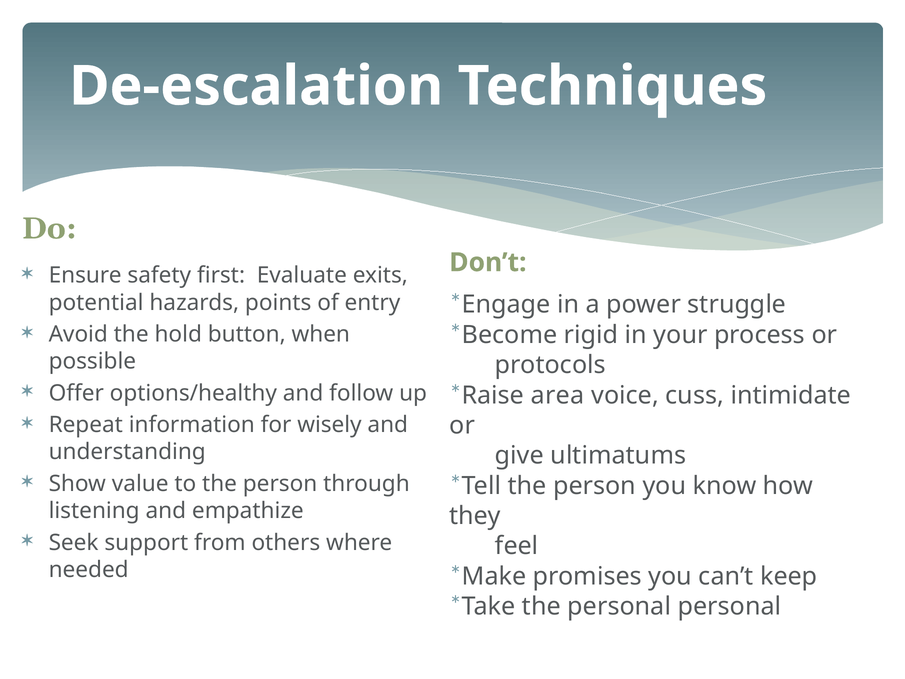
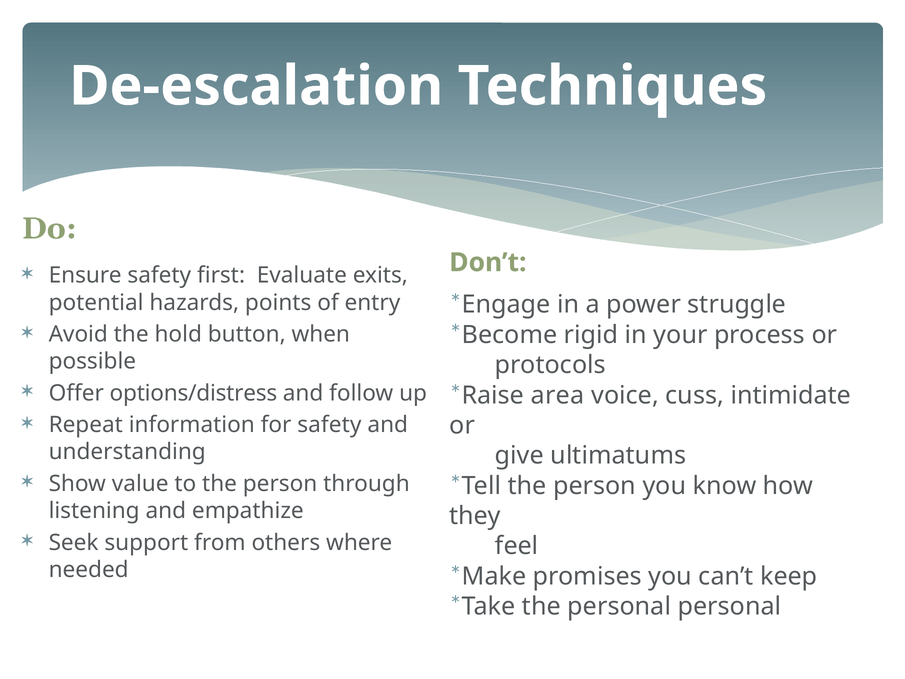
options/healthy: options/healthy -> options/distress (193, 393)
for wisely: wisely -> safety (329, 425)
